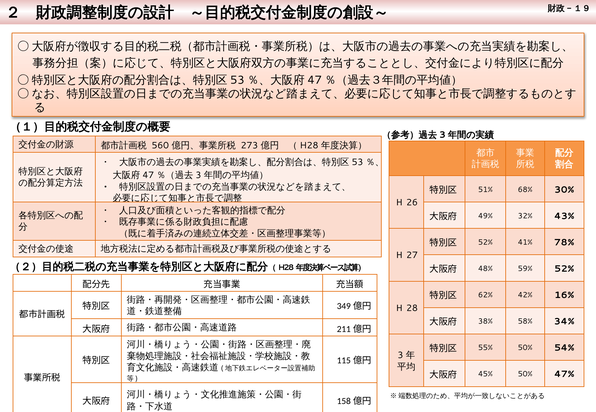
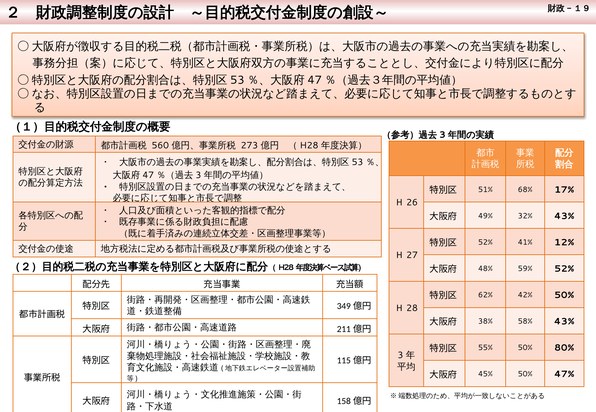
30%: 30% -> 17% (564, 190)
78%: 78% -> 12% (564, 243)
42% 16%: 16% -> 50% (564, 296)
58% 34%: 34% -> 43% (564, 322)
54%: 54% -> 80% (564, 348)
